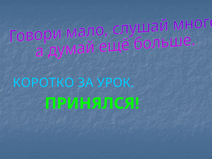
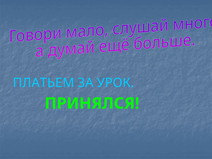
КОРОТКО: КОРОТКО -> ПЛАТЬЕМ (44, 83)
